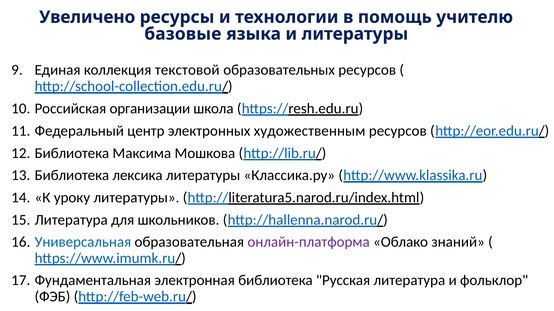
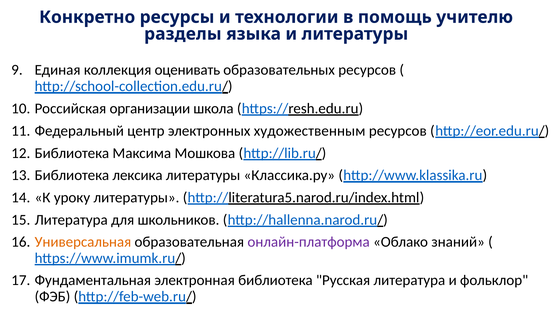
Увеличено: Увеличено -> Конкретно (87, 17)
базовые: базовые -> разделы (183, 34)
текстовой: текстовой -> оценивать (187, 70)
Универсальная colour: blue -> orange (83, 242)
